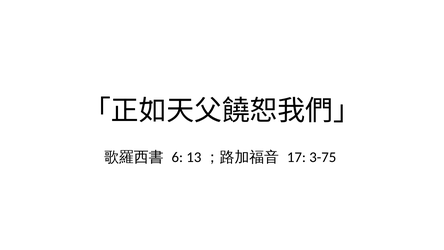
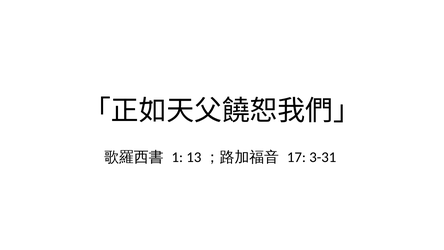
6: 6 -> 1 (177, 157)
3-75: 3-75 -> 3-31 (323, 157)
